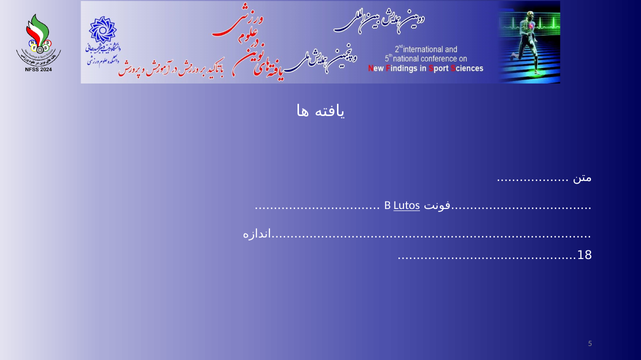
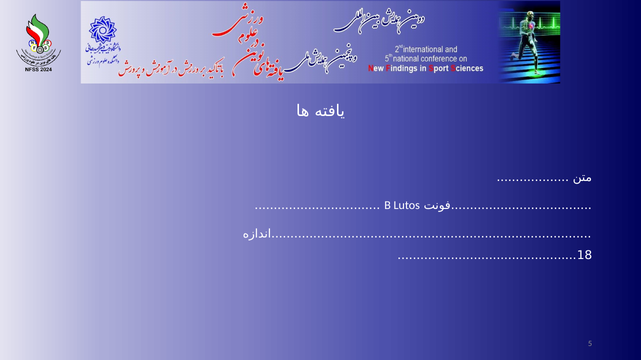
Lutos underline: present -> none (407, 206)
